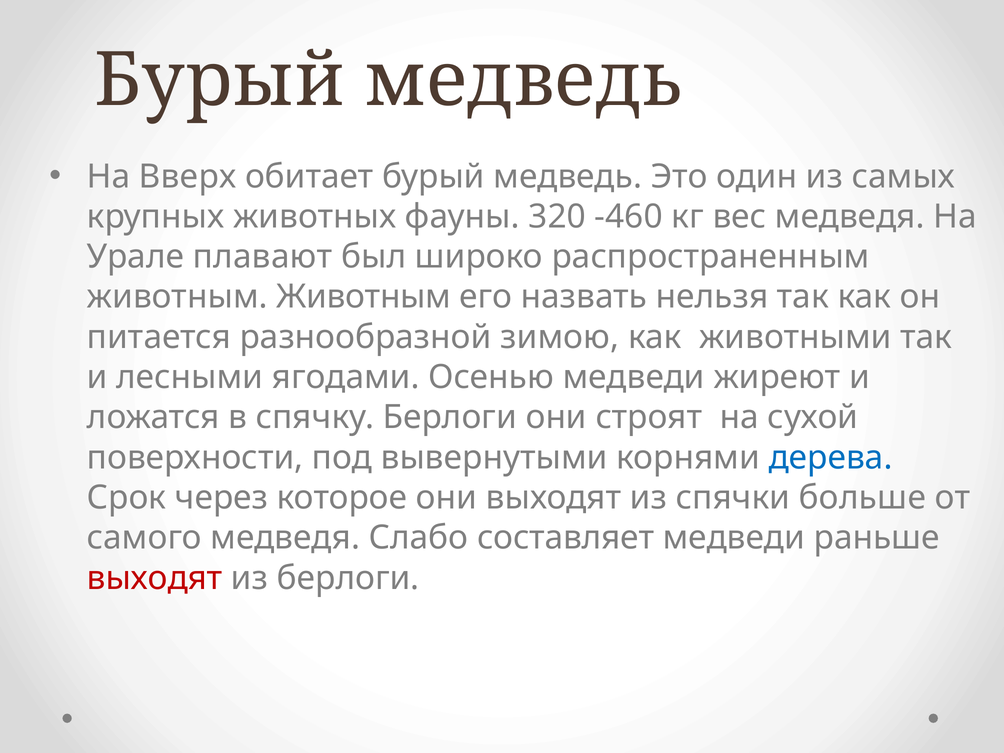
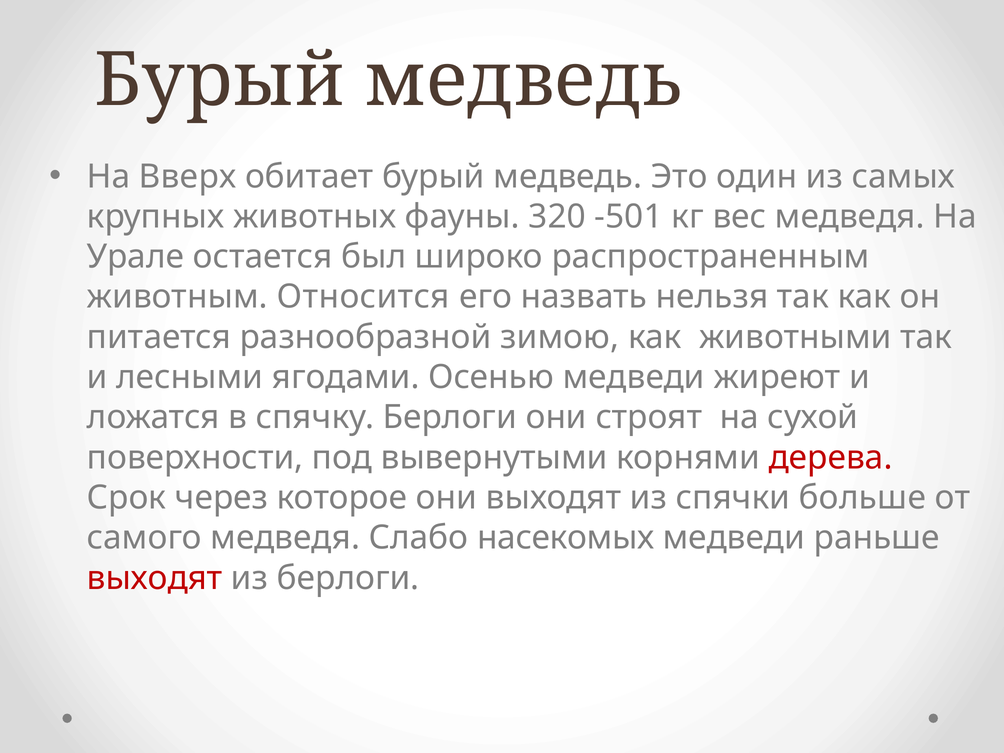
-460: -460 -> -501 (629, 217)
плавают: плавают -> остается (263, 257)
животным Животным: Животным -> Относится (363, 297)
дерева colour: blue -> red (831, 458)
составляет: составляет -> насекомых (566, 538)
